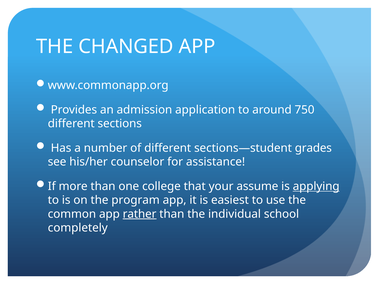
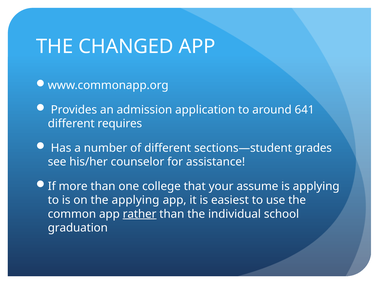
750: 750 -> 641 (305, 110)
sections: sections -> requires (120, 124)
applying underline: present -> none (316, 186)
the program: program -> applying (135, 200)
completely: completely -> graduation (78, 228)
